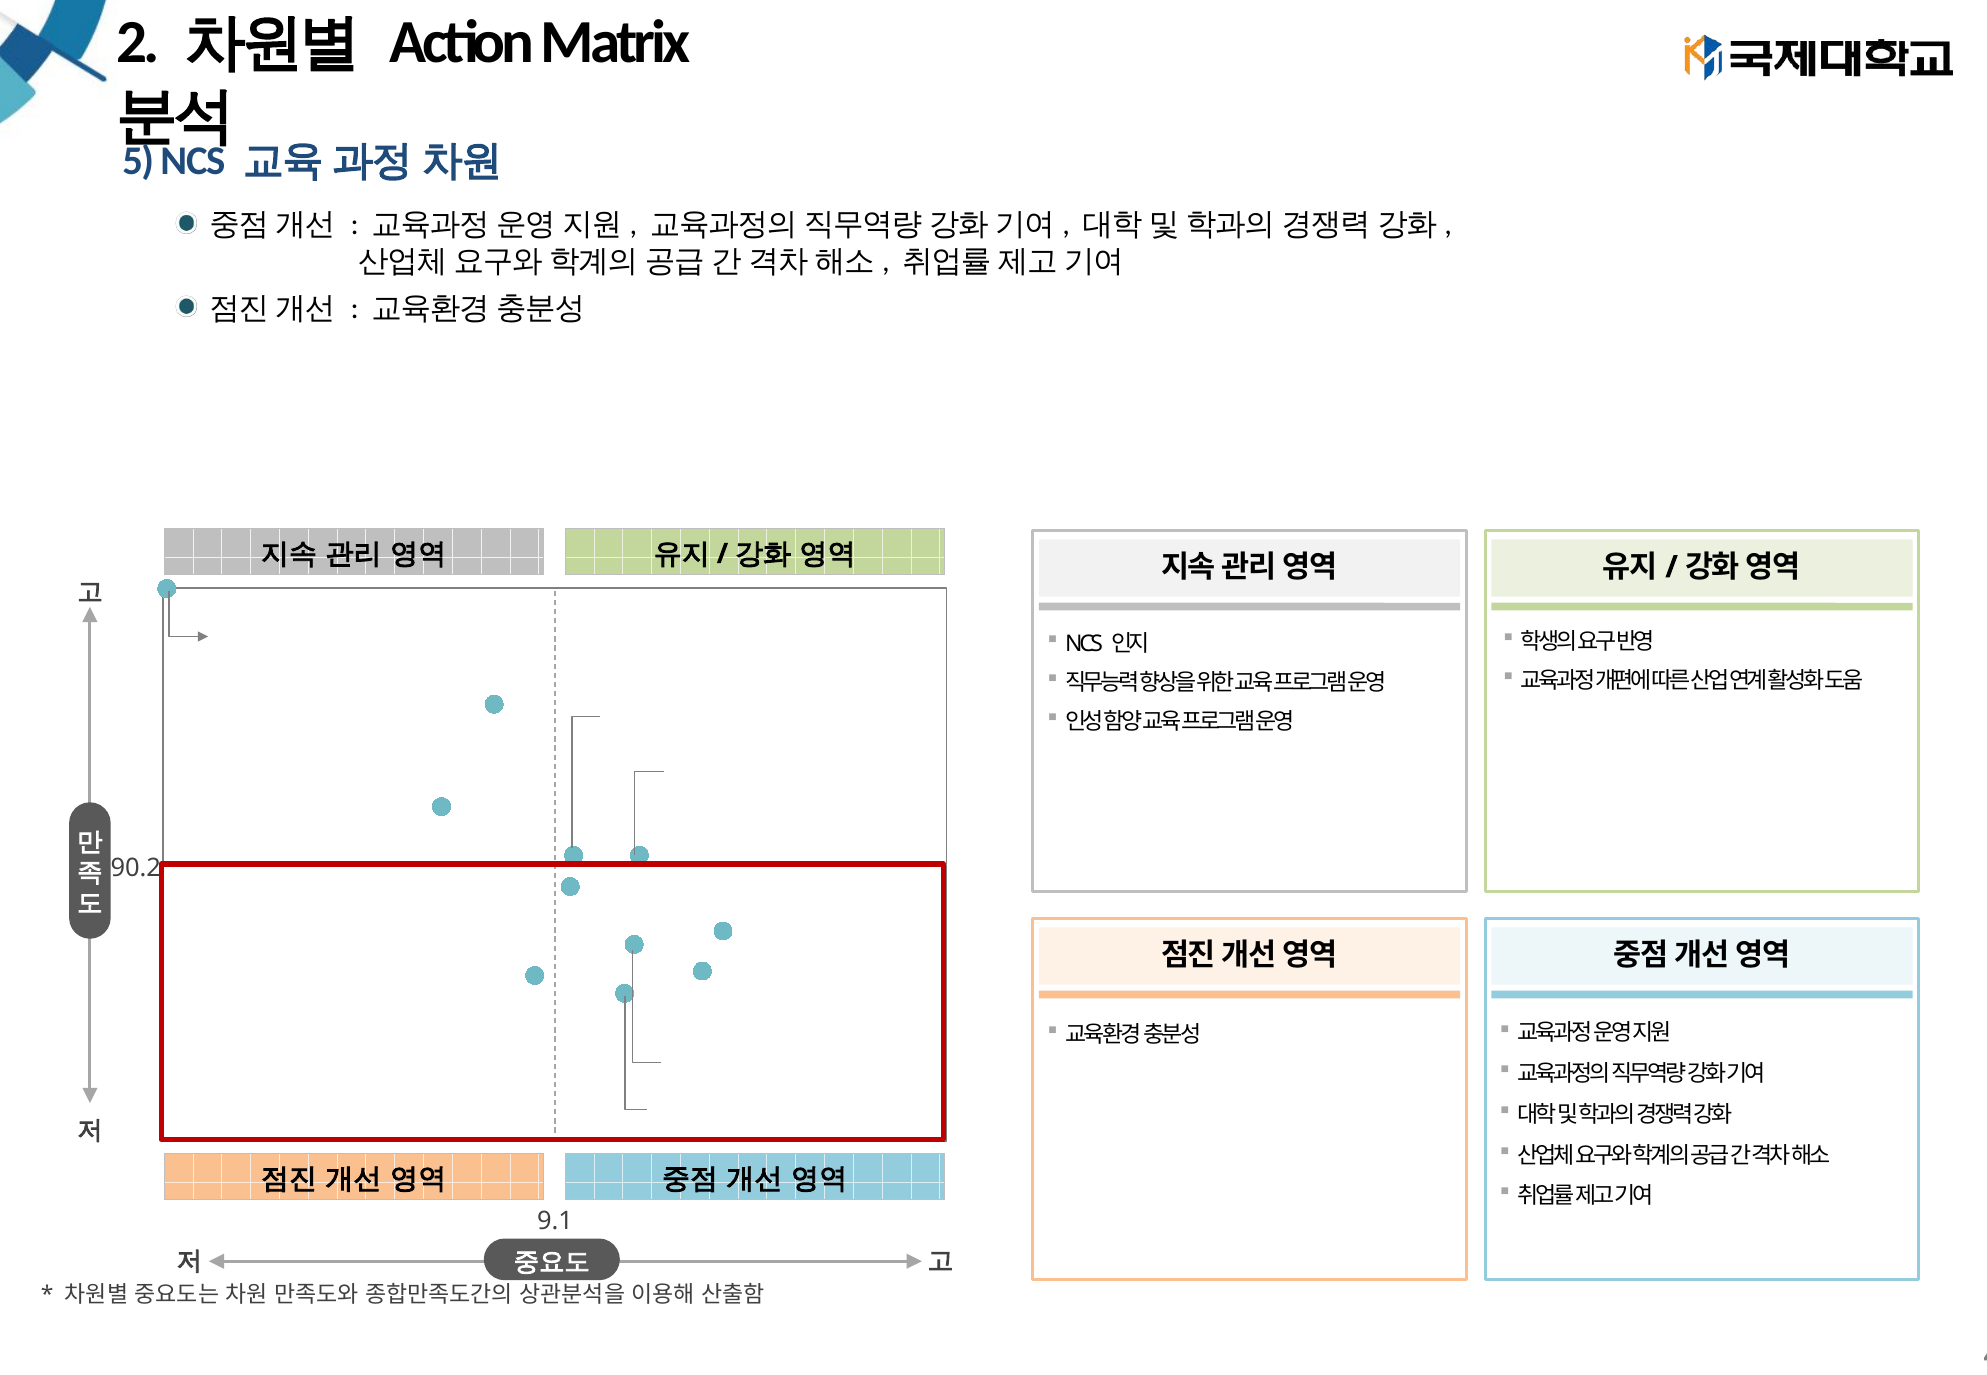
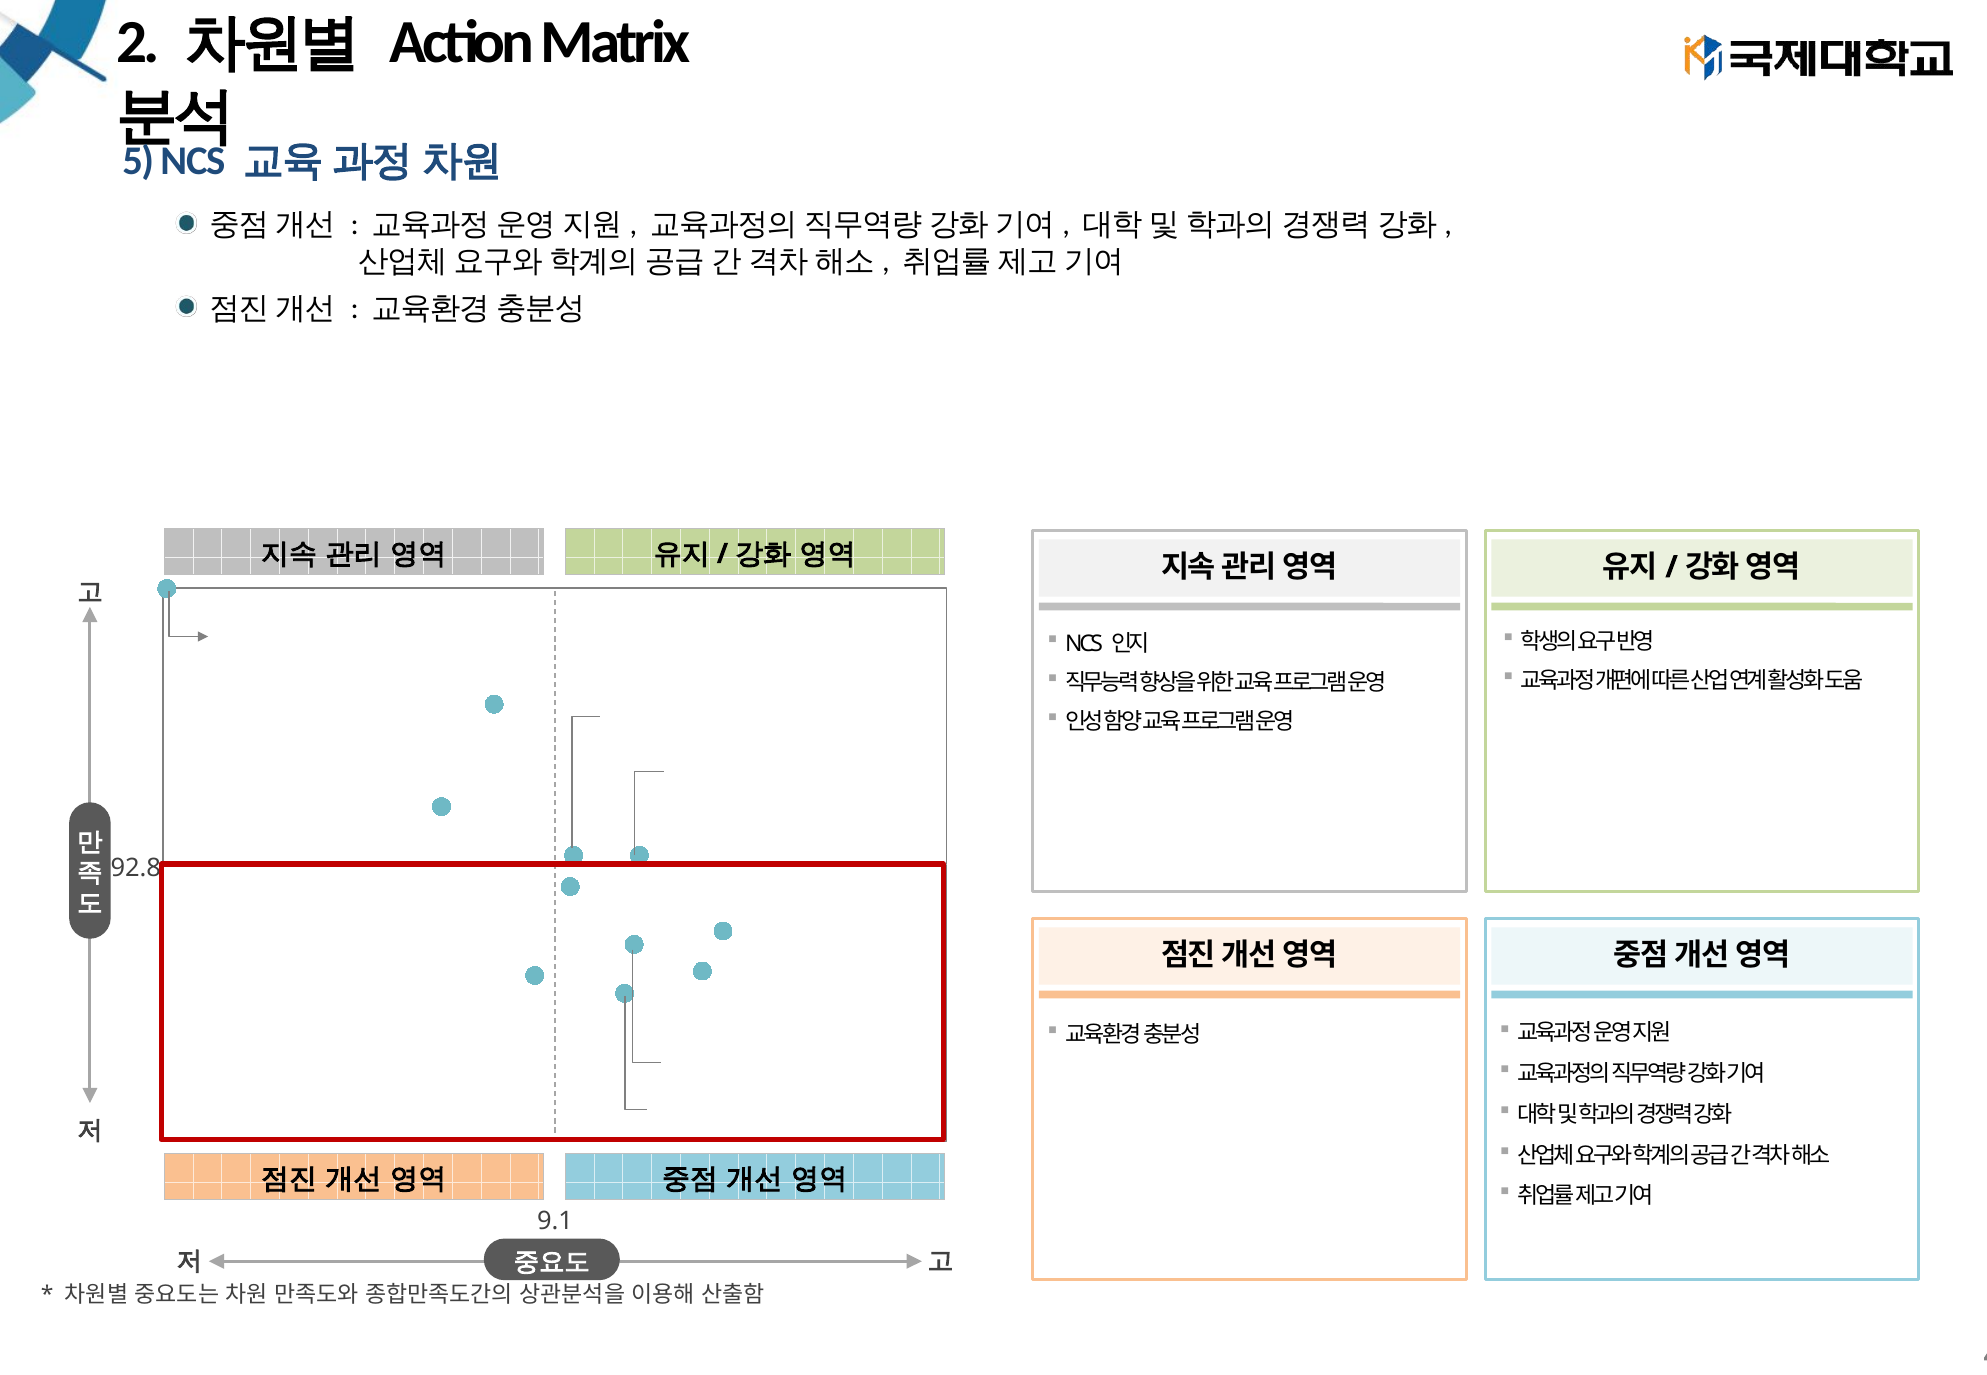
90.2: 90.2 -> 92.8 (136, 868)
